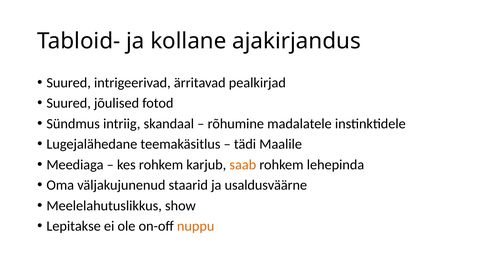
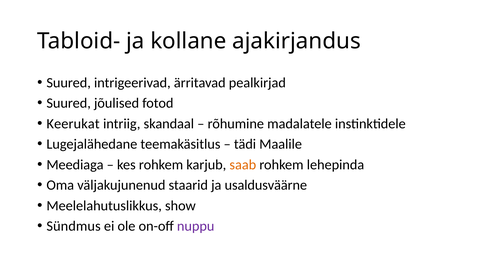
Sündmus: Sündmus -> Keerukat (73, 124)
Lepitakse: Lepitakse -> Sündmus (74, 226)
nuppu colour: orange -> purple (196, 226)
